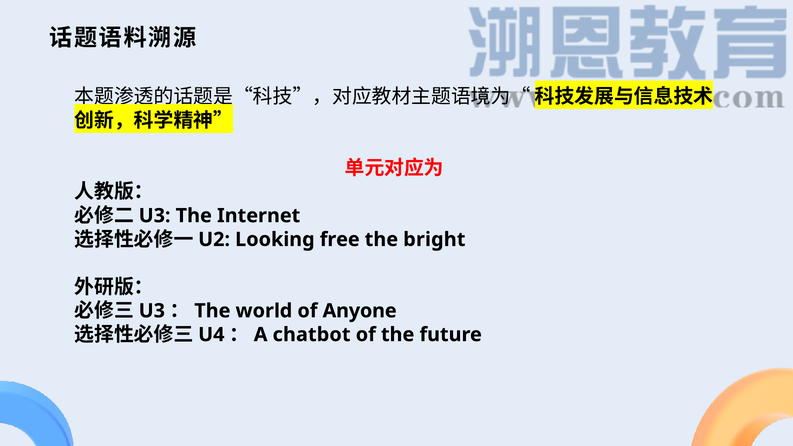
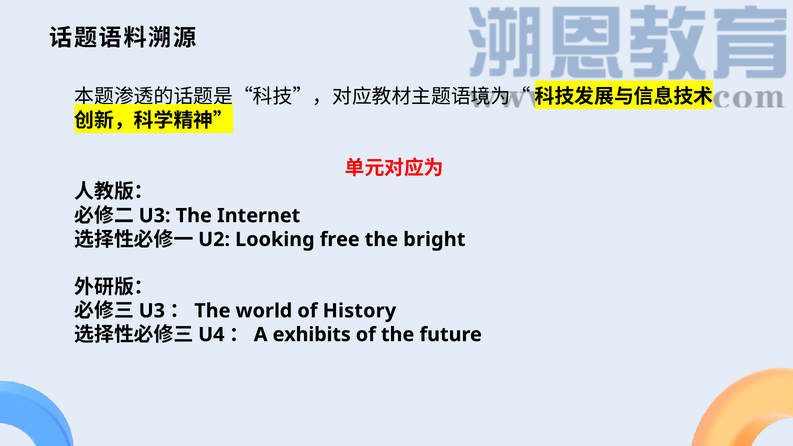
Anyone: Anyone -> History (359, 311)
chatbot: chatbot -> exhibits (312, 335)
